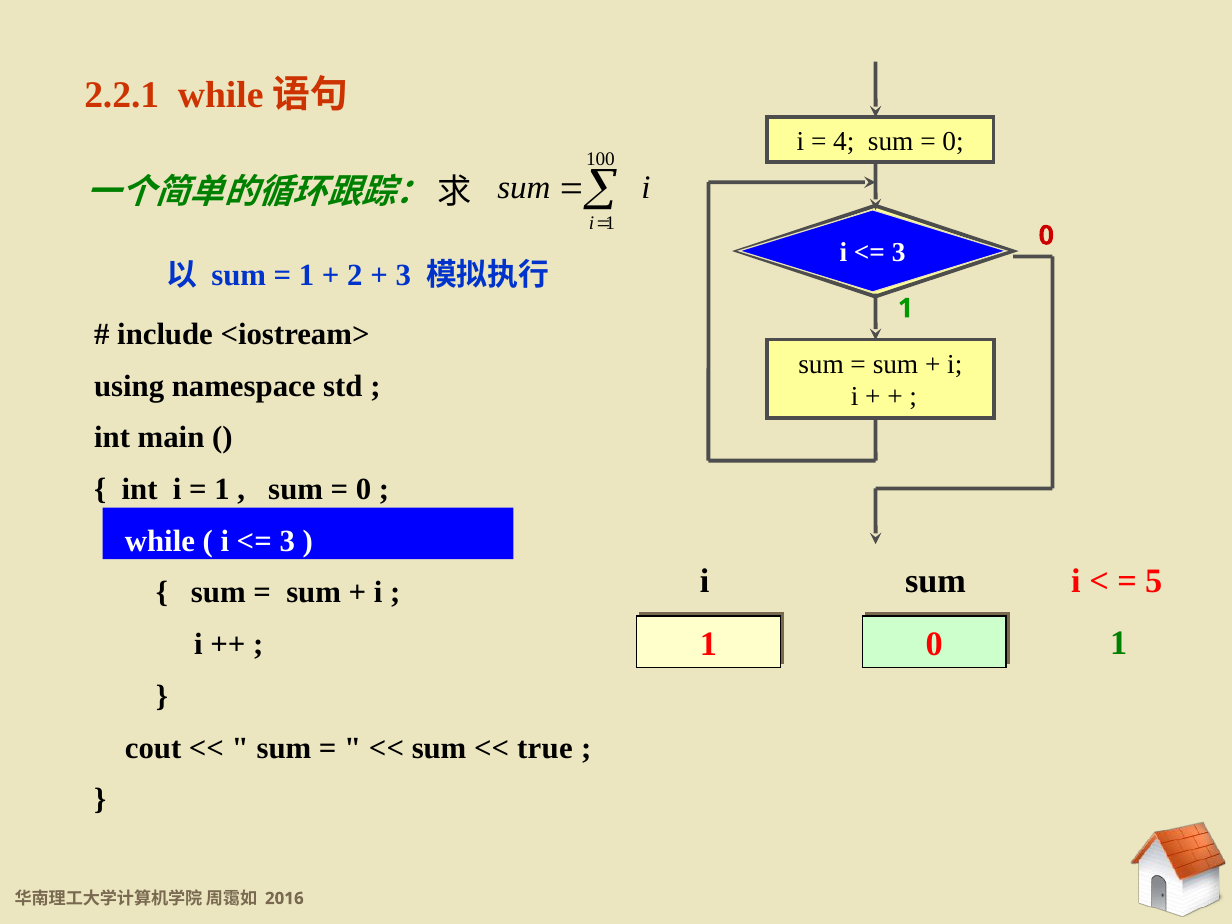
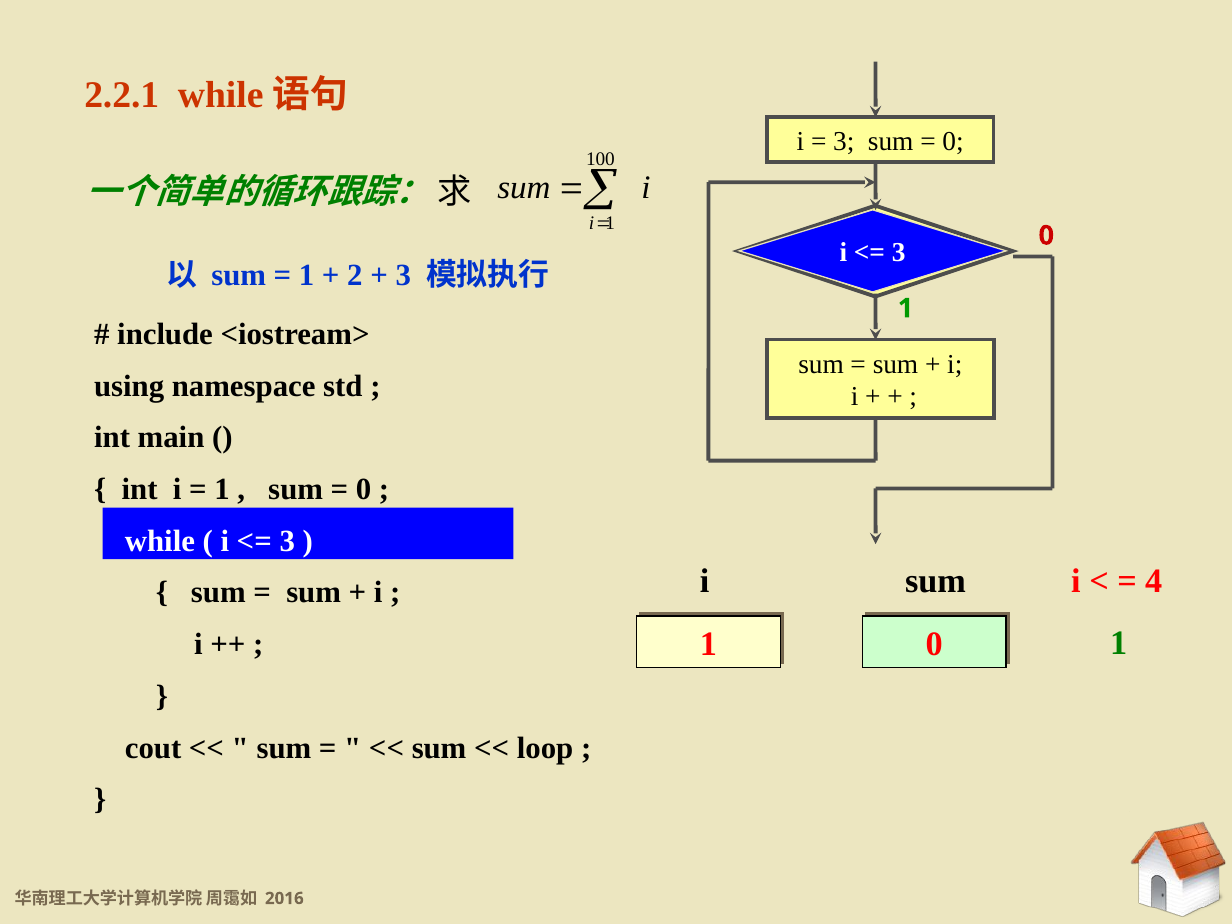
4: 4 -> 3 (844, 141)
5: 5 -> 4 (1154, 582)
true: true -> loop (545, 748)
